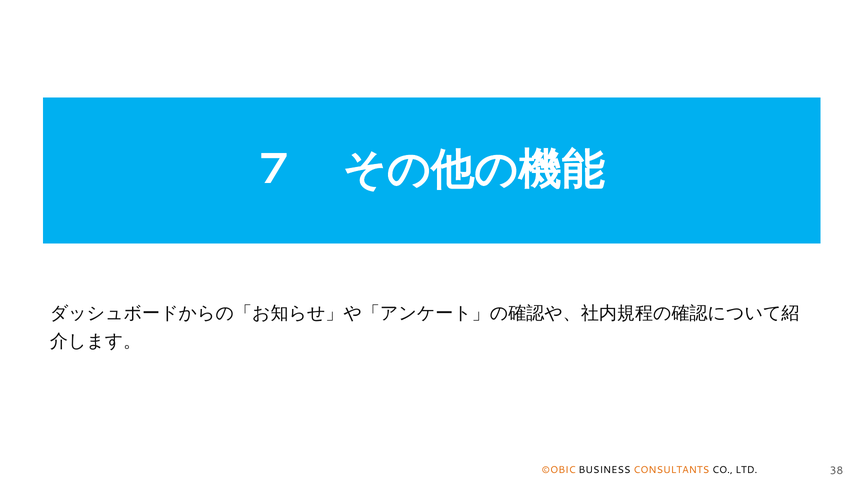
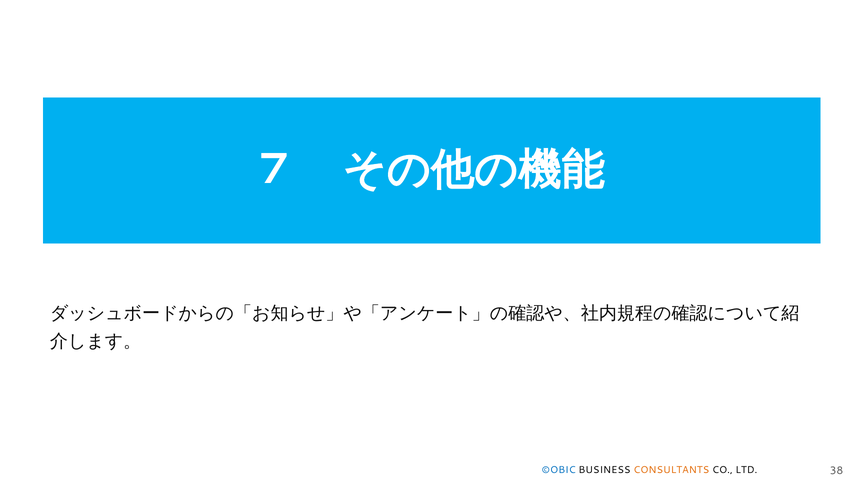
©OBIC colour: orange -> blue (559, 470)
